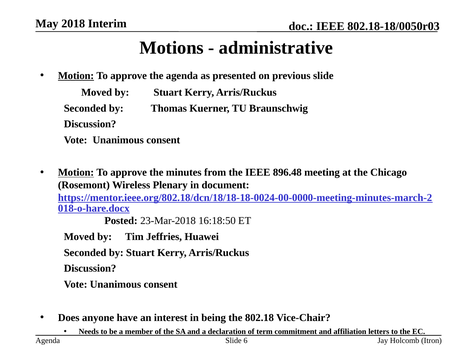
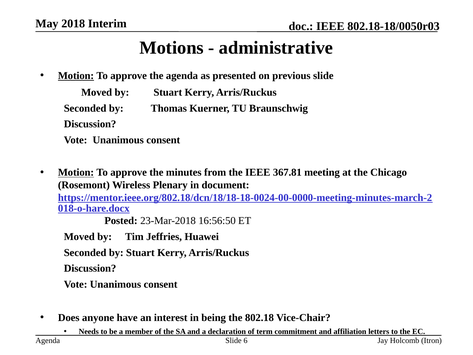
896.48: 896.48 -> 367.81 (287, 172)
16:18:50: 16:18:50 -> 16:56:50 (217, 221)
